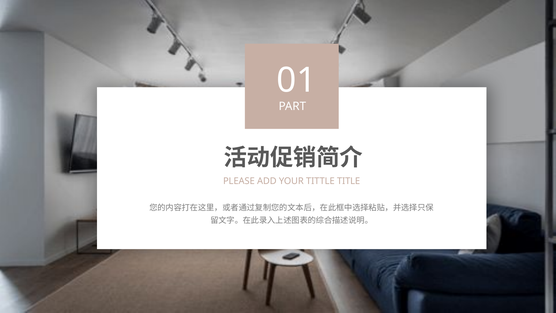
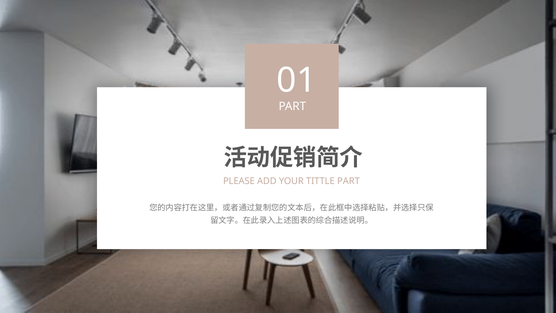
TITTLE TITLE: TITLE -> PART (349, 181)
